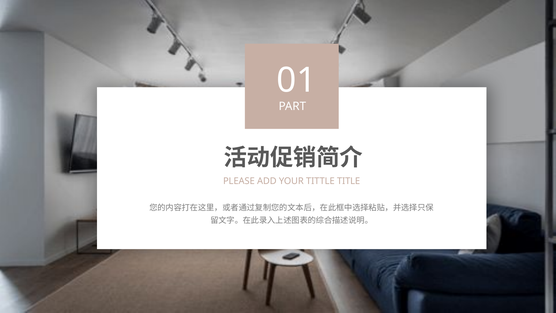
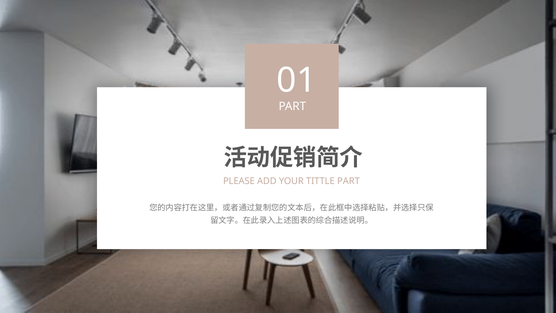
TITTLE TITLE: TITLE -> PART (349, 181)
